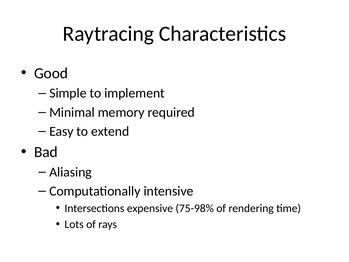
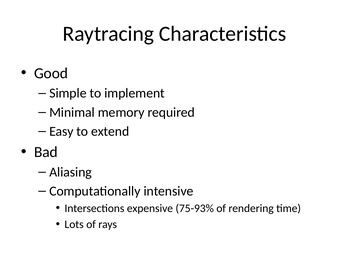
75-98%: 75-98% -> 75-93% (195, 208)
